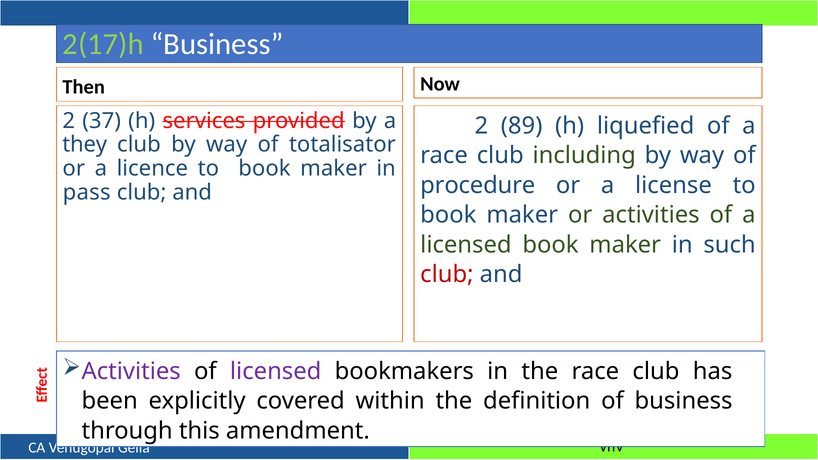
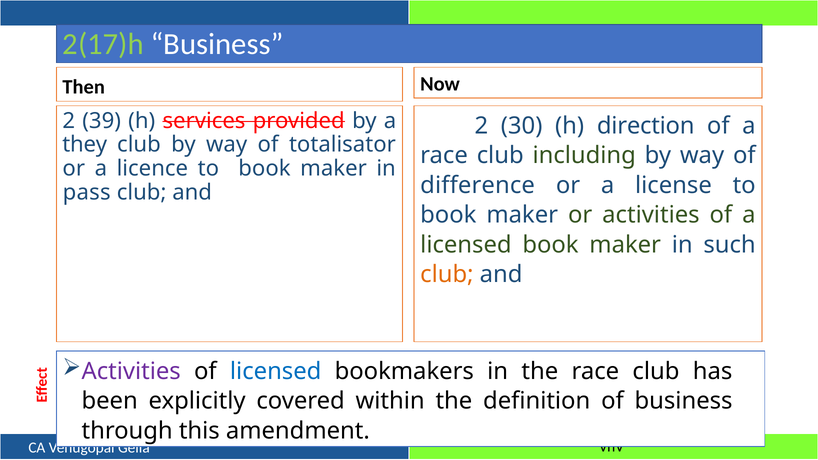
37: 37 -> 39 (102, 121)
89: 89 -> 30 (522, 126)
liquefied: liquefied -> direction (646, 126)
procedure: procedure -> difference (478, 185)
club colour: red -> orange (447, 274)
licensed colour: purple -> blue (276, 371)
